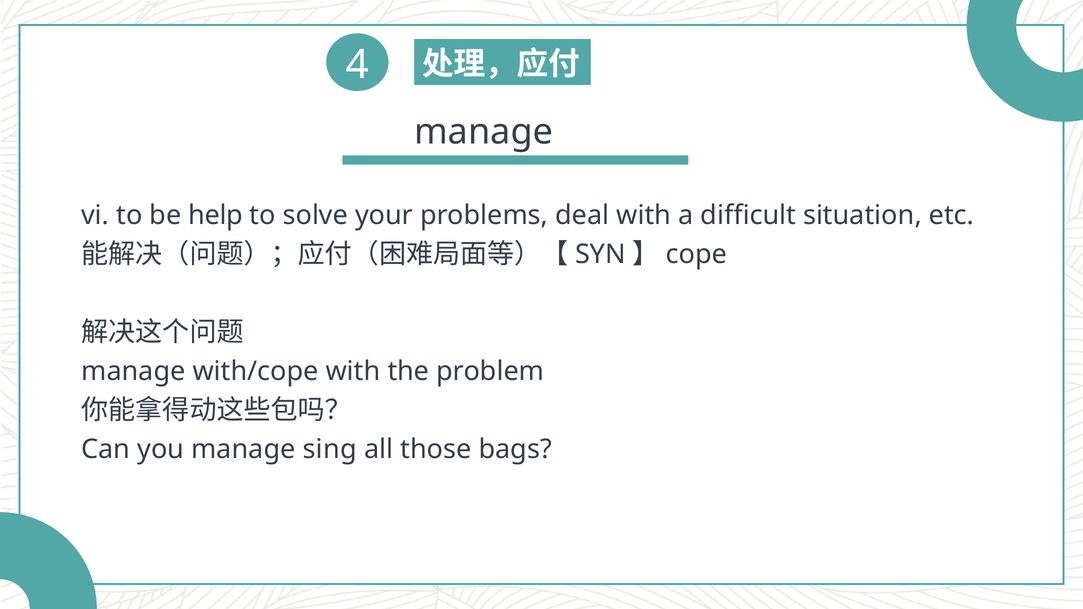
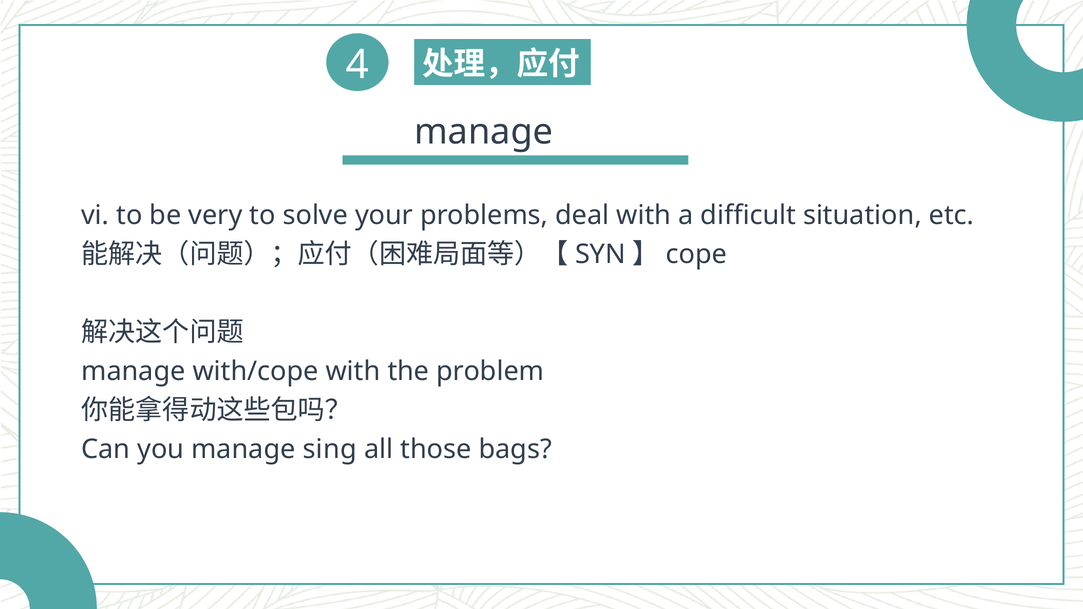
help: help -> very (215, 216)
